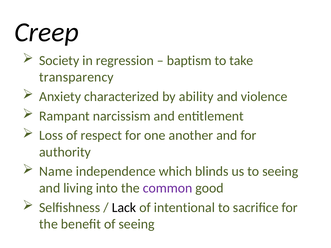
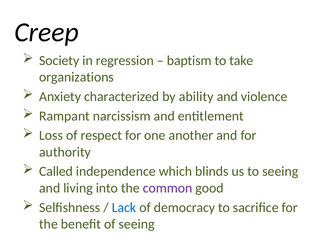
transparency: transparency -> organizations (77, 77)
Name: Name -> Called (56, 172)
Lack colour: black -> blue (124, 208)
intentional: intentional -> democracy (184, 208)
